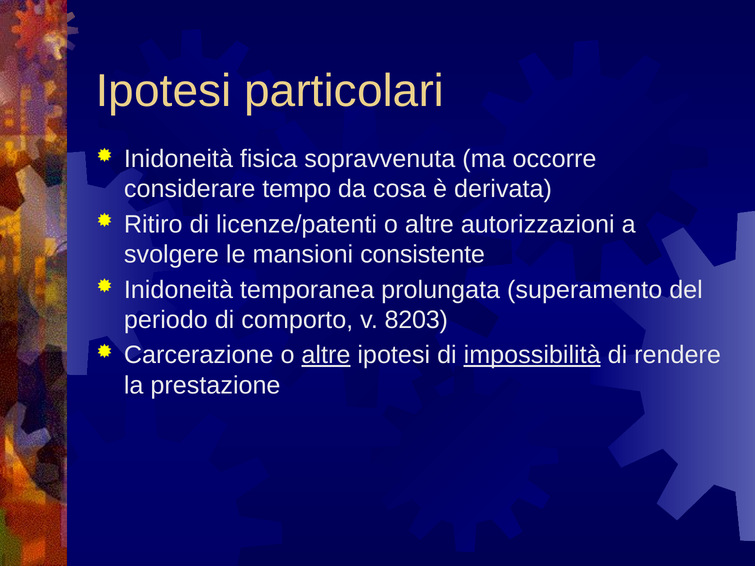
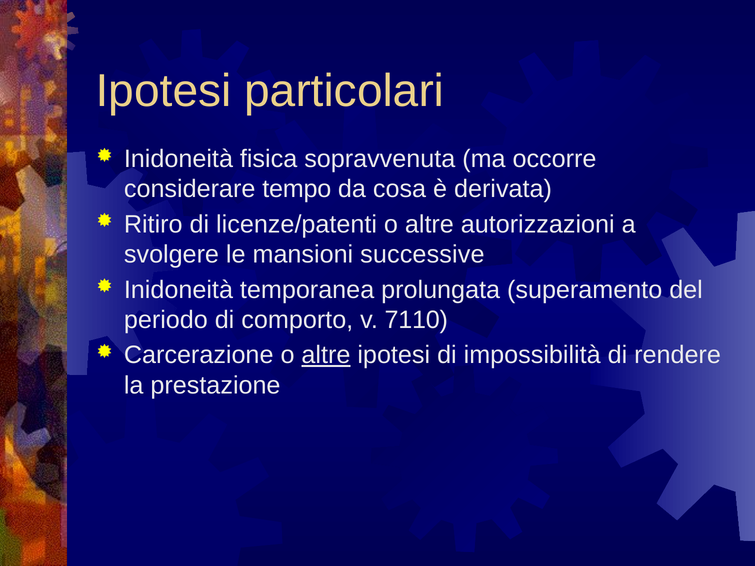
consistente: consistente -> successive (422, 255)
8203: 8203 -> 7110 (416, 320)
impossibilità underline: present -> none (532, 355)
